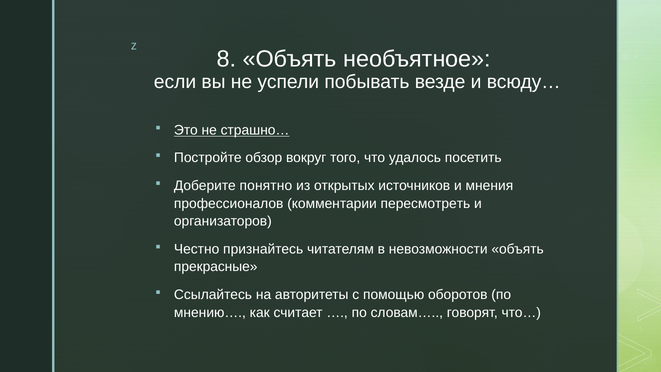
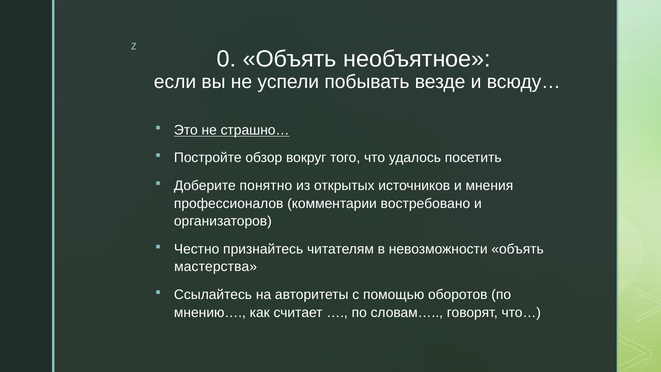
8: 8 -> 0 (227, 59)
пересмотреть: пересмотреть -> востребовано (425, 203)
прекрасные: прекрасные -> мастерства (216, 267)
